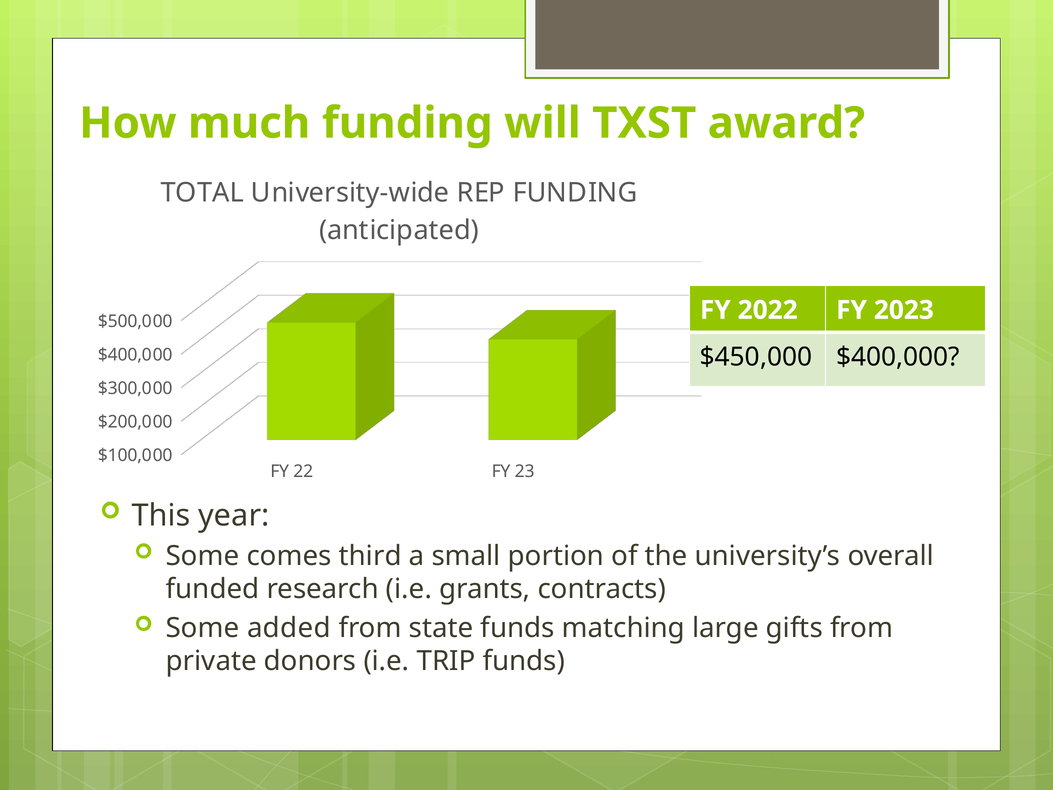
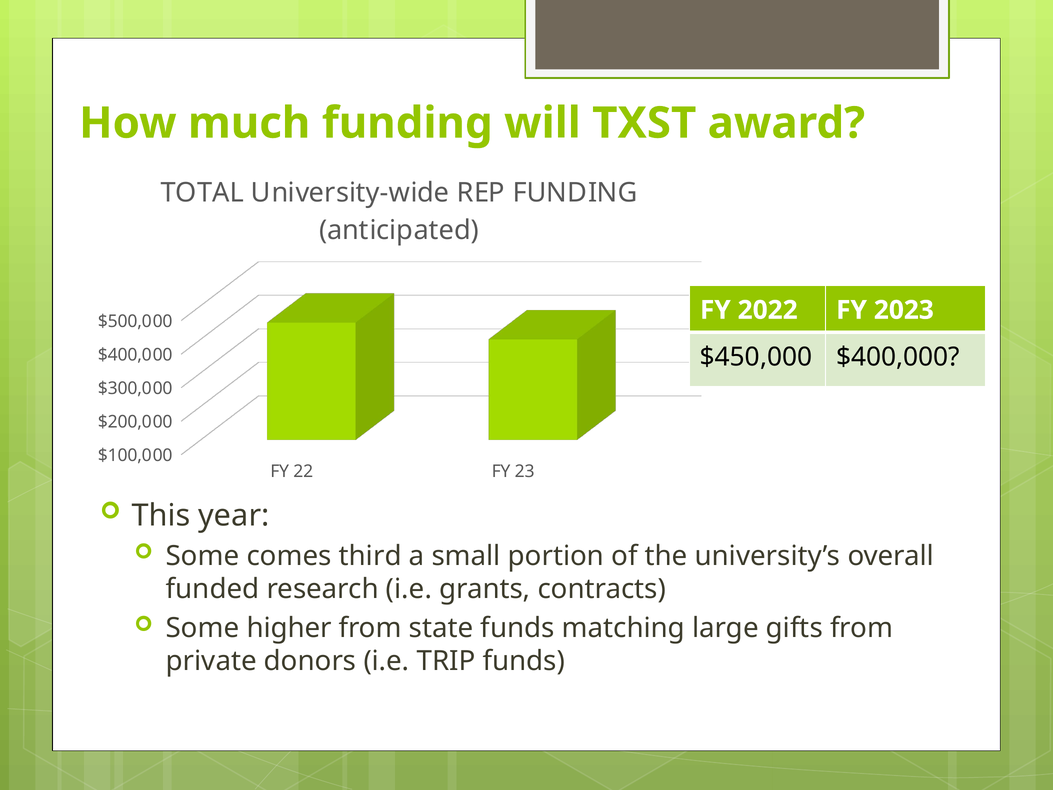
added: added -> higher (289, 628)
